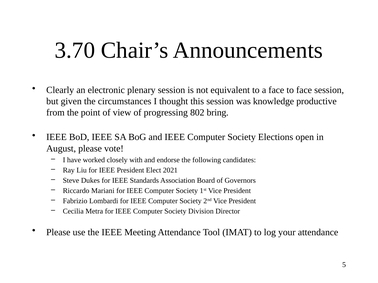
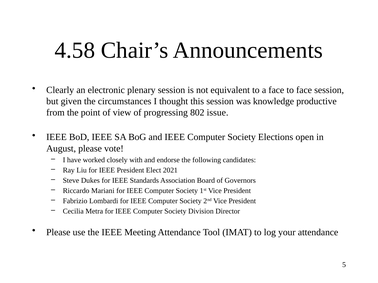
3.70: 3.70 -> 4.58 (75, 50)
bring: bring -> issue (218, 113)
